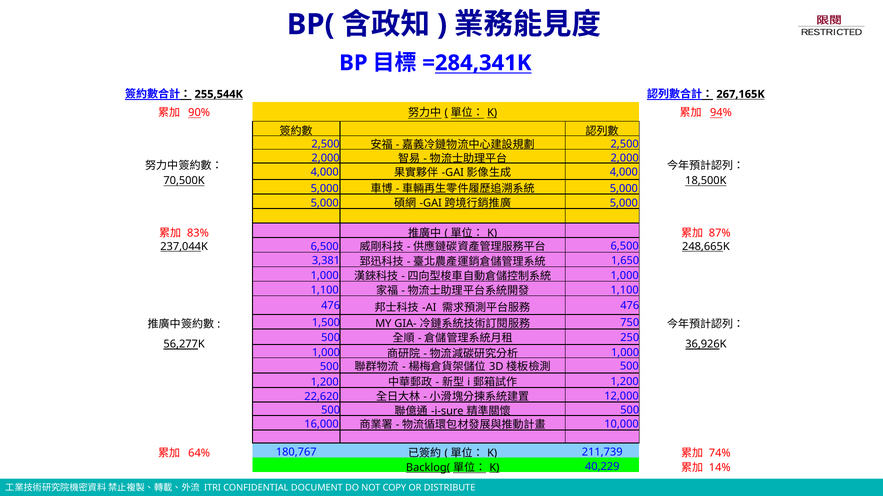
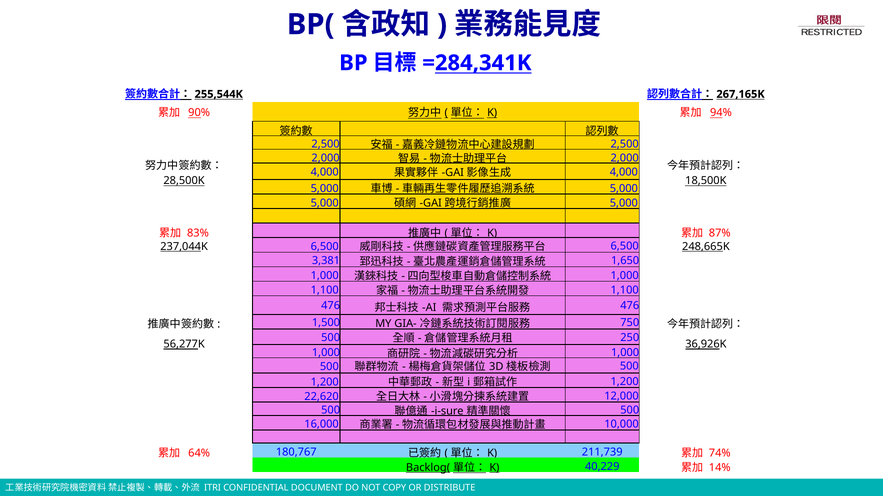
70,500K: 70,500K -> 28,500K (184, 181)
